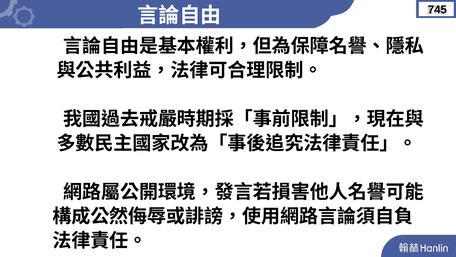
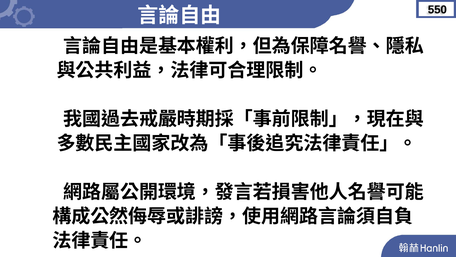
745: 745 -> 550 (437, 10)
